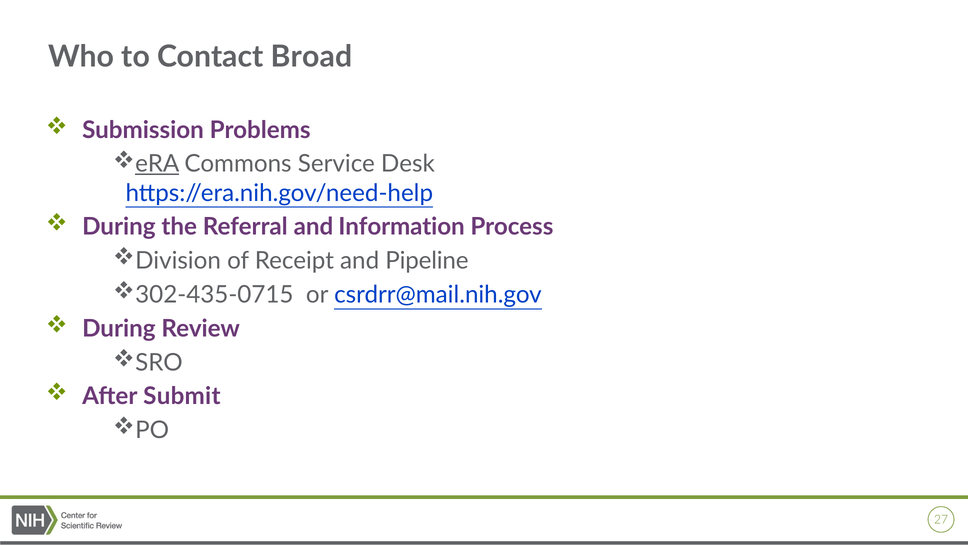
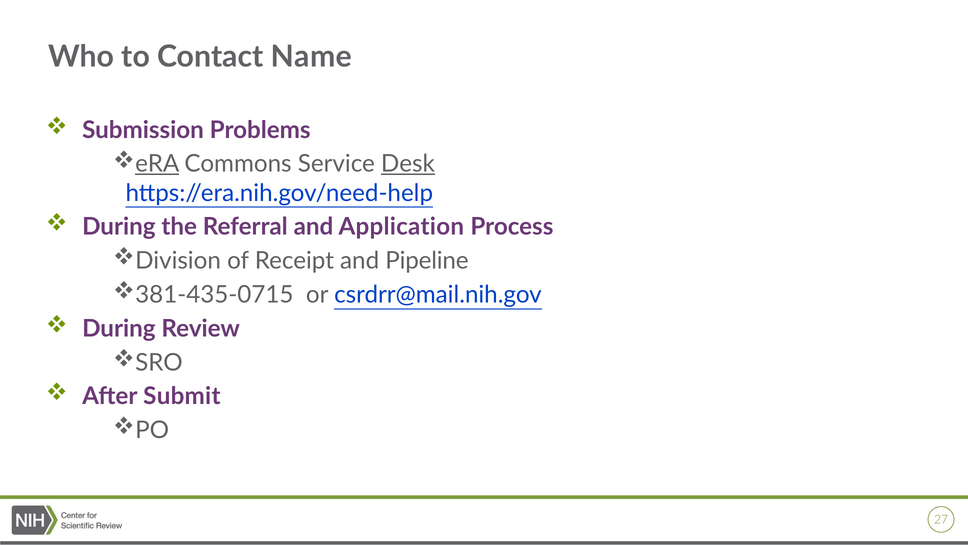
Broad: Broad -> Name (311, 57)
Desk underline: none -> present (408, 164)
Information: Information -> Application (401, 227)
302-435-0715: 302-435-0715 -> 381-435-0715 (214, 294)
